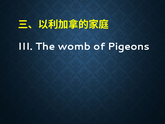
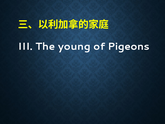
womb: womb -> young (74, 46)
